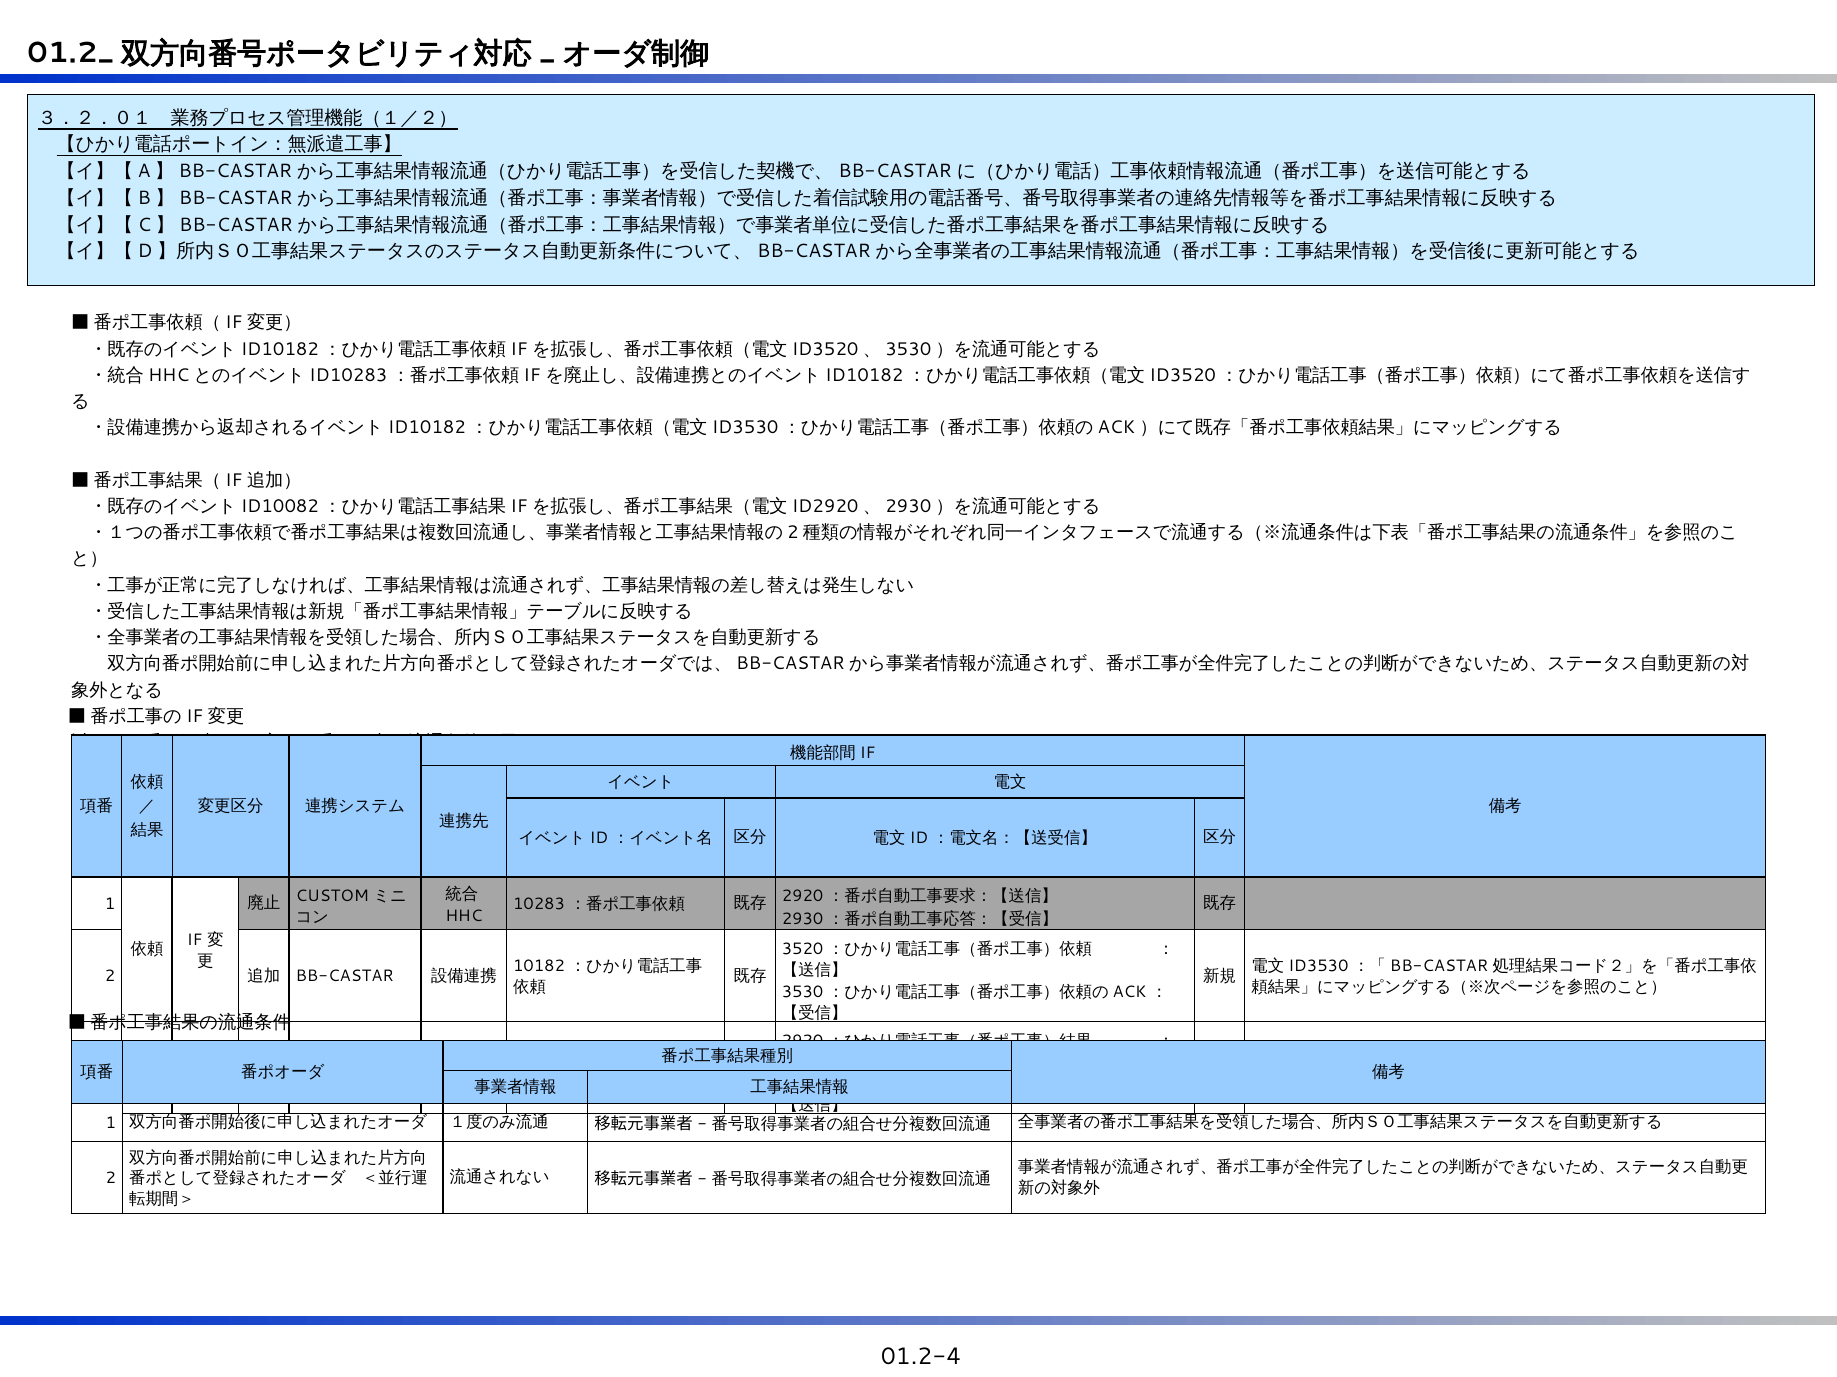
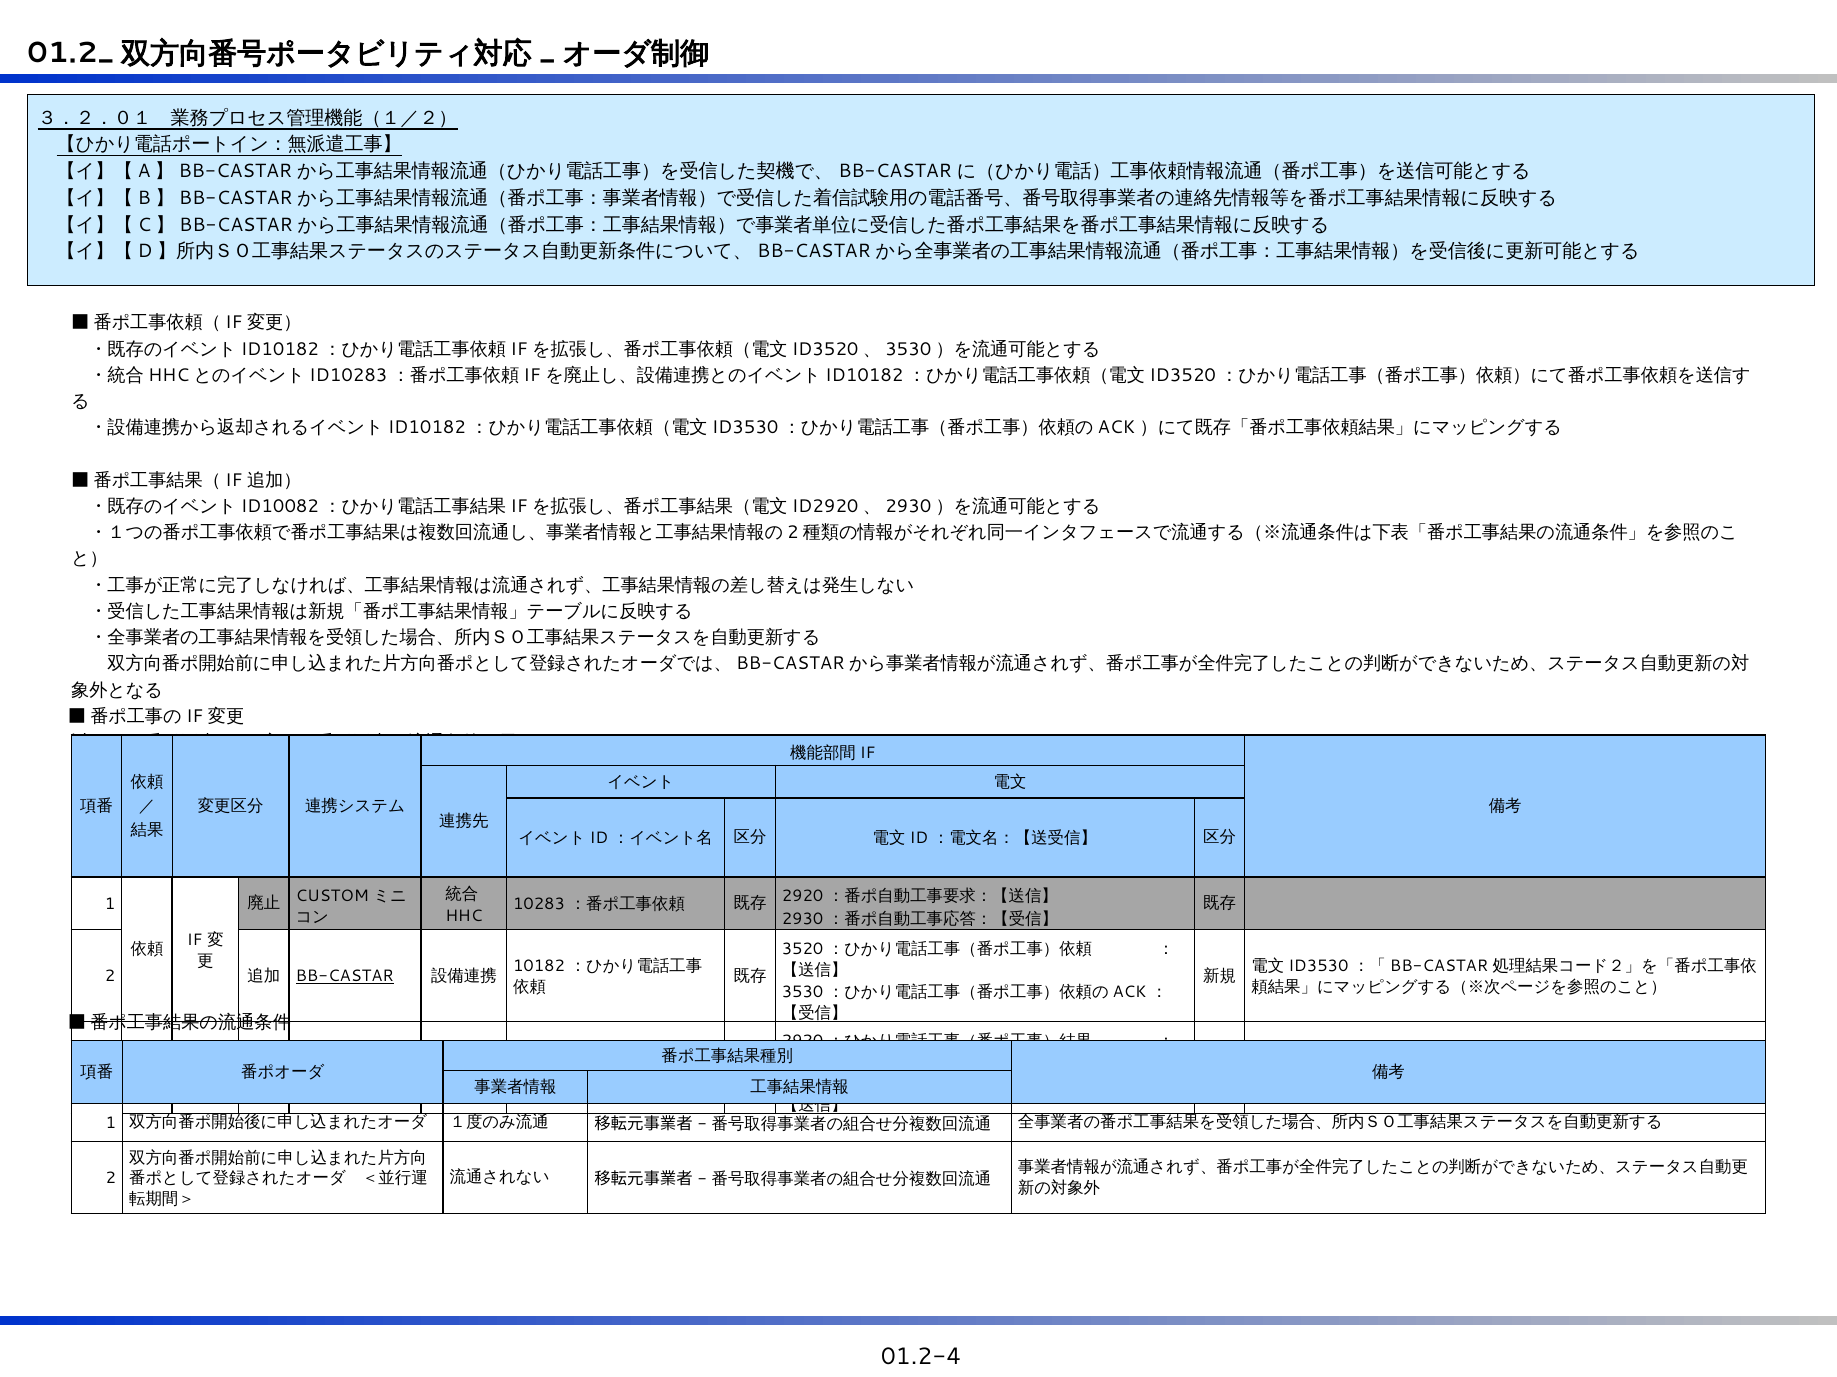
BB-CASTAR underline: none -> present (345, 977)
